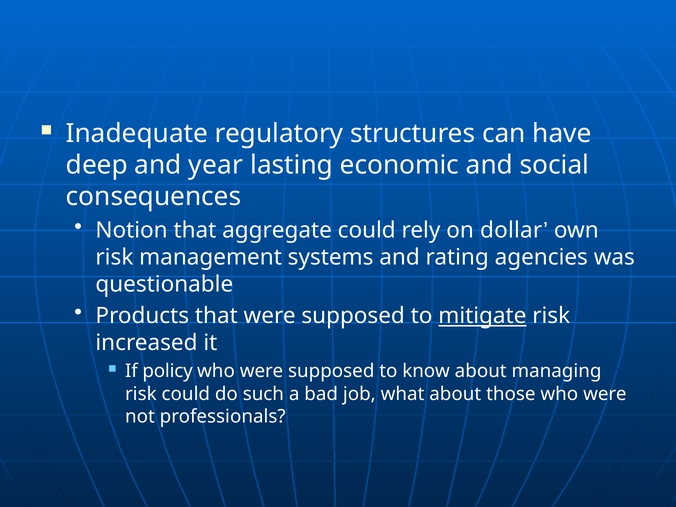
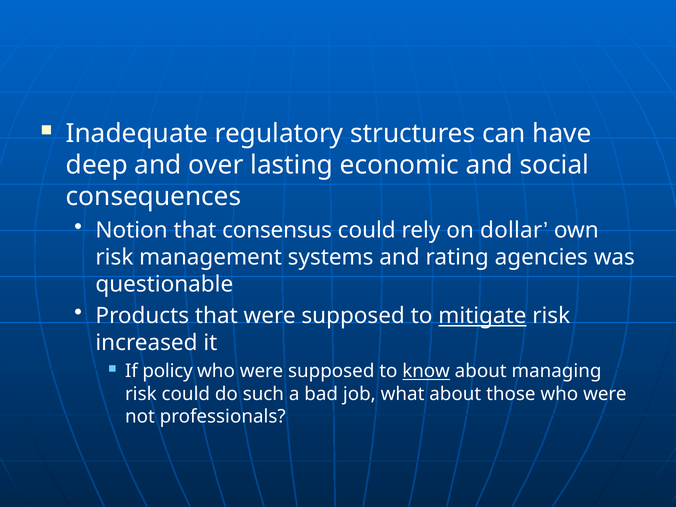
year: year -> over (216, 165)
aggregate: aggregate -> consensus (277, 230)
know underline: none -> present (426, 371)
